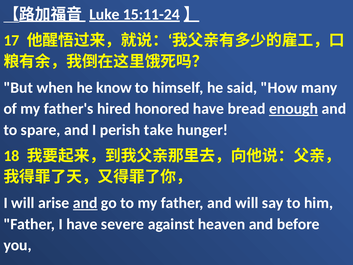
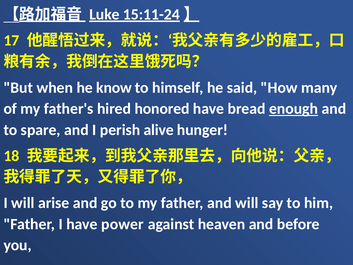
take: take -> alive (159, 130)
and underline: present -> none (85, 203)
severe: severe -> power (122, 224)
